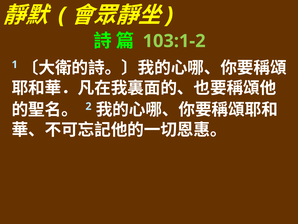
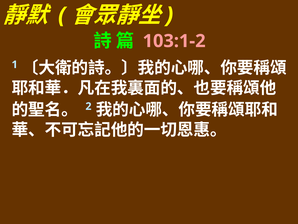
103:1-2 colour: light green -> pink (174, 41)
